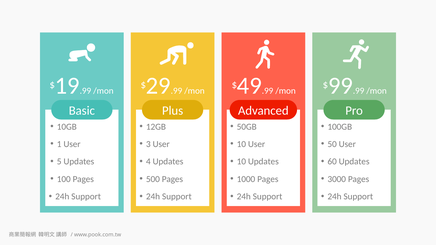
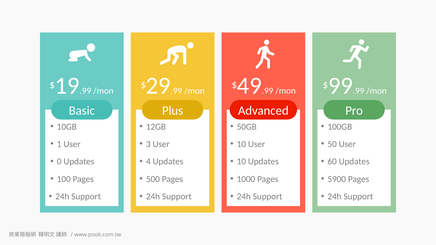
5: 5 -> 0 (59, 162)
3000: 3000 -> 5900 (337, 179)
